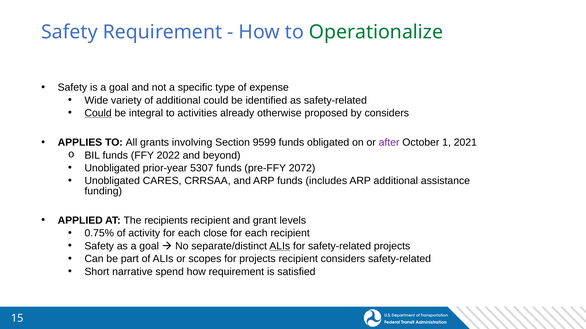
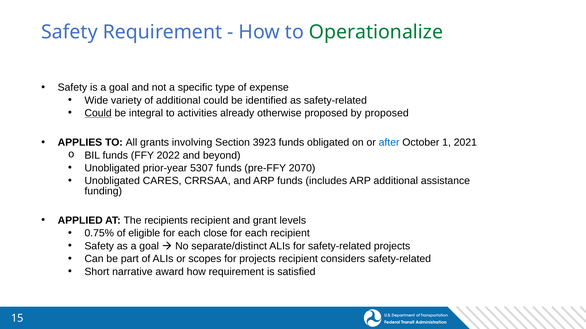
by considers: considers -> proposed (387, 113)
9599: 9599 -> 3923 (264, 143)
after colour: purple -> blue (389, 143)
2072: 2072 -> 2070 (302, 168)
activity: activity -> eligible (144, 234)
ALIs underline: present -> none (280, 246)
spend: spend -> award (170, 272)
